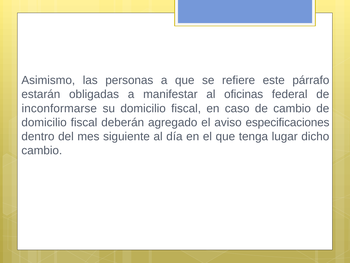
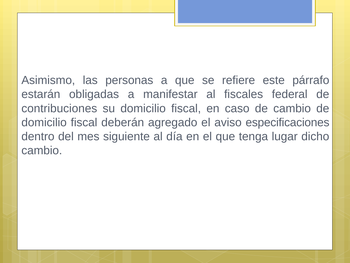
oficinas: oficinas -> fiscales (244, 94)
inconformarse: inconformarse -> contribuciones (59, 108)
